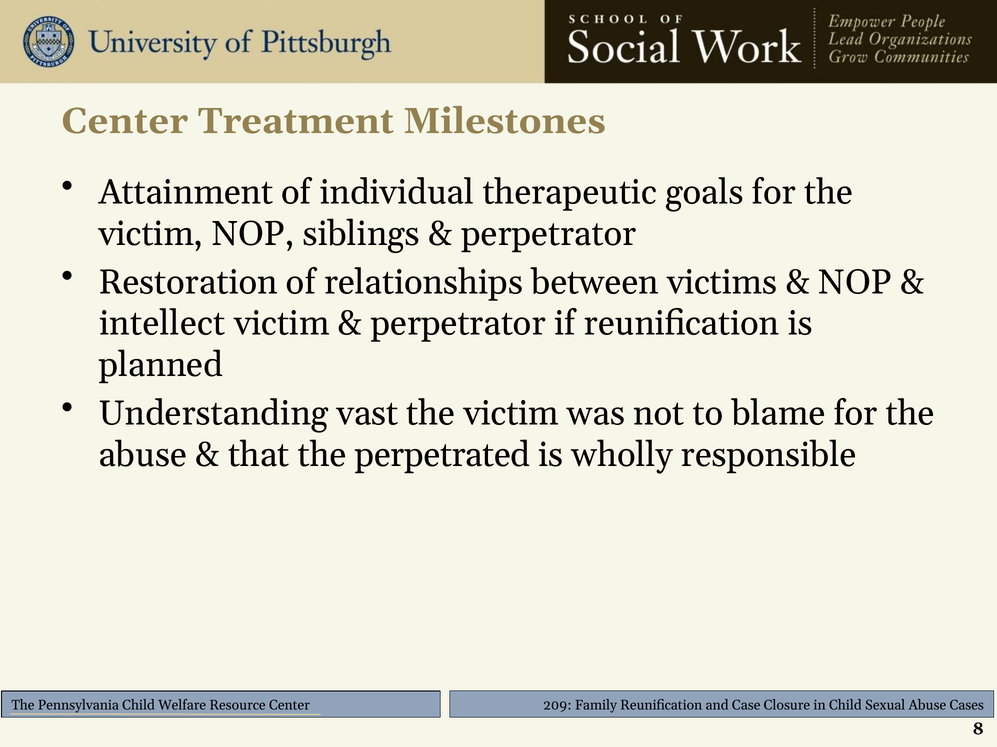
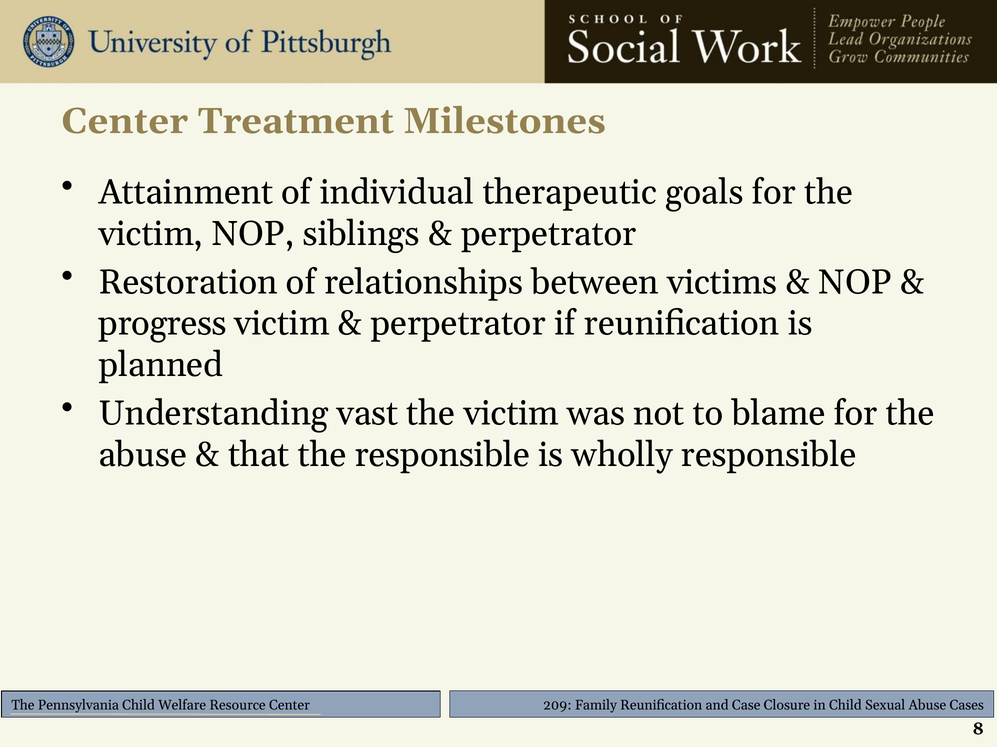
intellect: intellect -> progress (162, 324)
the perpetrated: perpetrated -> responsible (442, 455)
